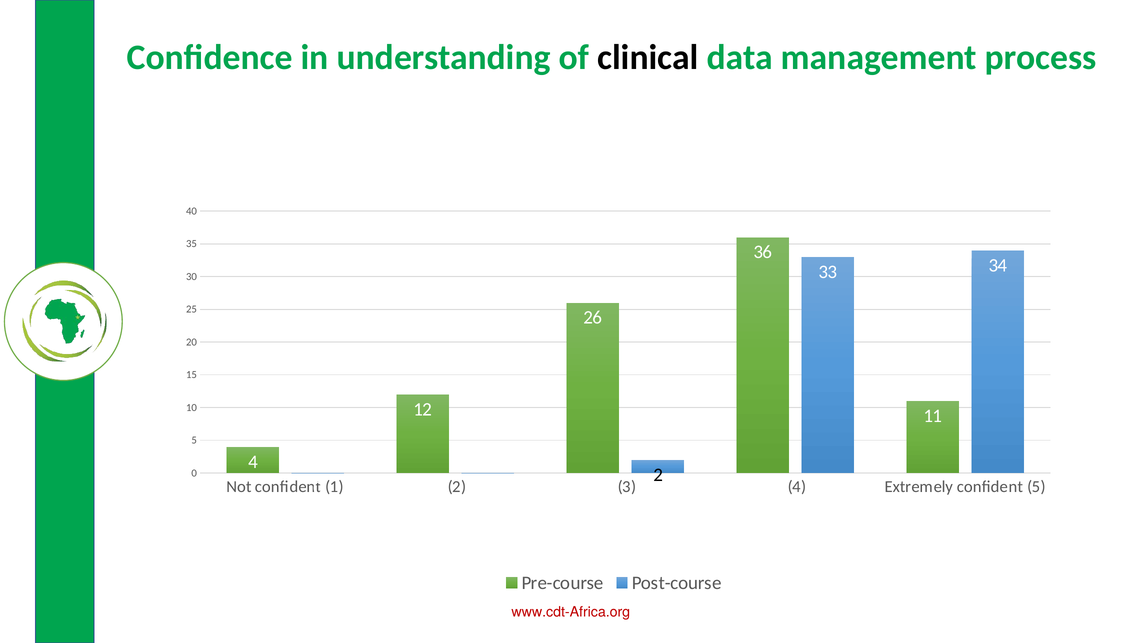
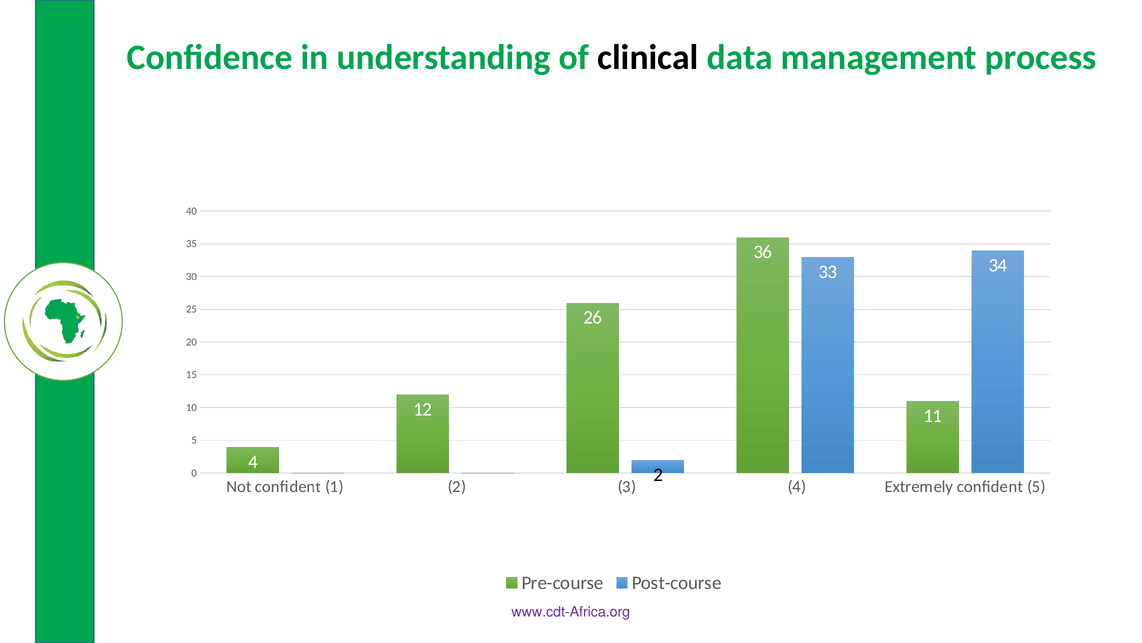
www.cdt-Africa.org colour: red -> purple (571, 612)
